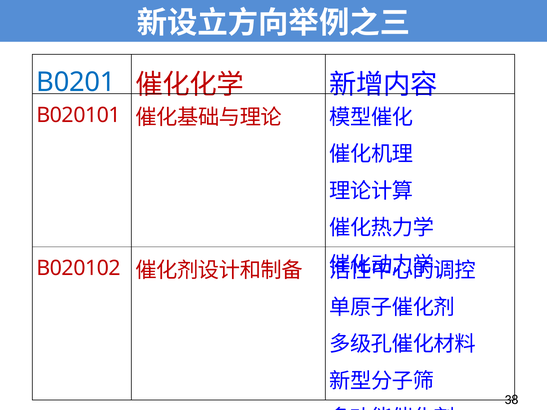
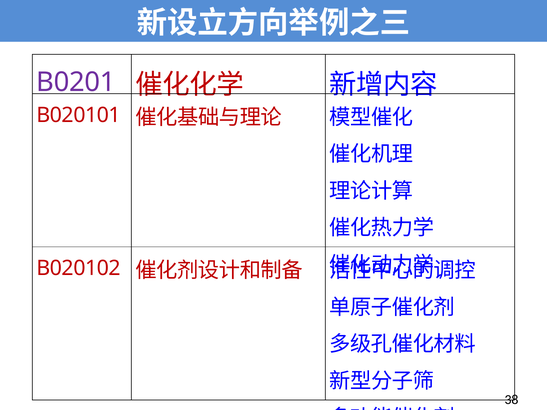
B0201 colour: blue -> purple (76, 82)
